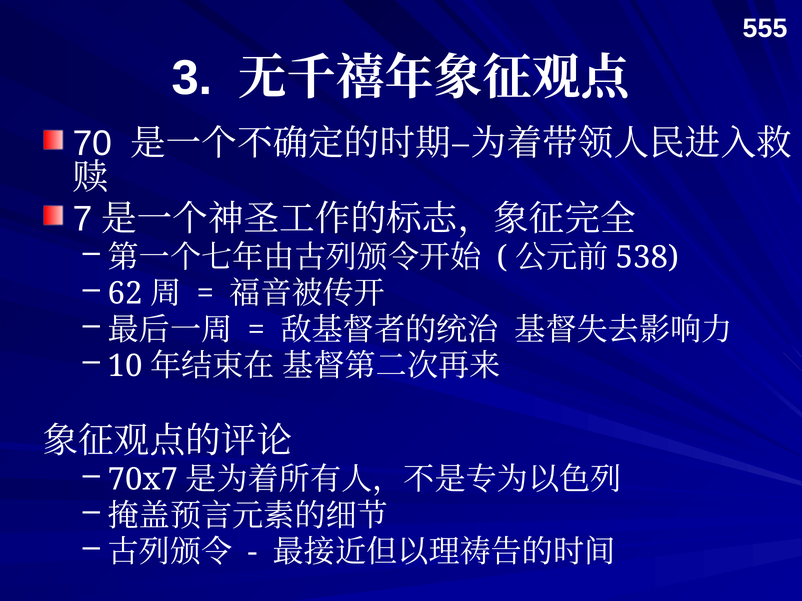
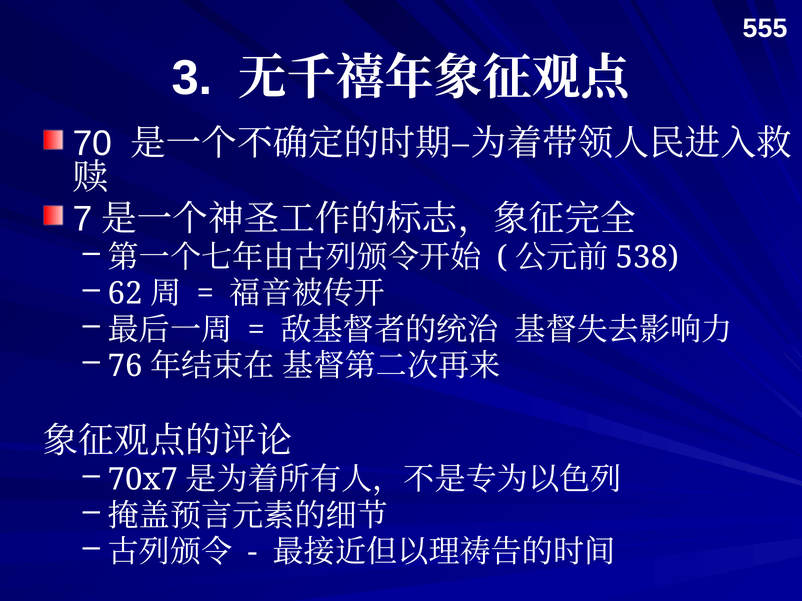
10: 10 -> 76 (125, 366)
